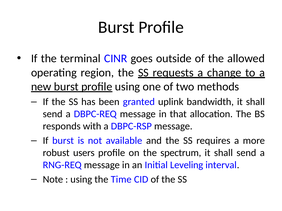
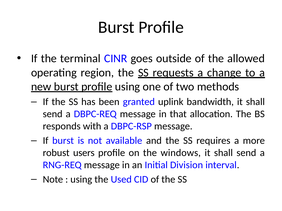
spectrum: spectrum -> windows (181, 153)
Leveling: Leveling -> Division (187, 165)
Time: Time -> Used (121, 180)
